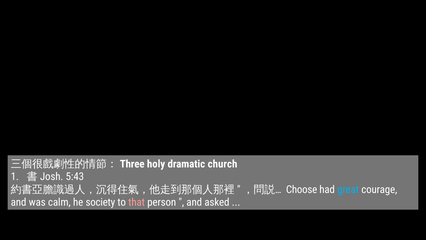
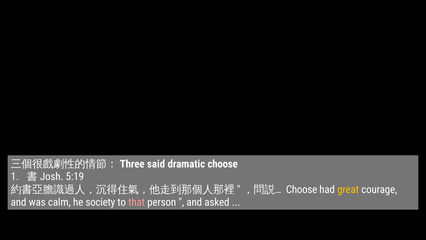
holy: holy -> said (156, 164)
dramatic church: church -> choose (223, 164)
5:43: 5:43 -> 5:19 (75, 176)
great colour: light blue -> yellow (348, 189)
